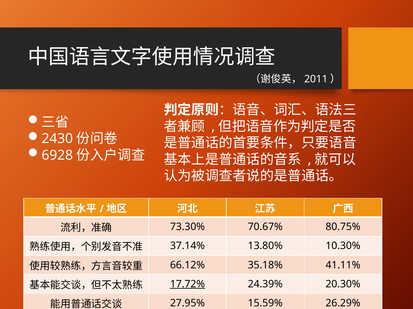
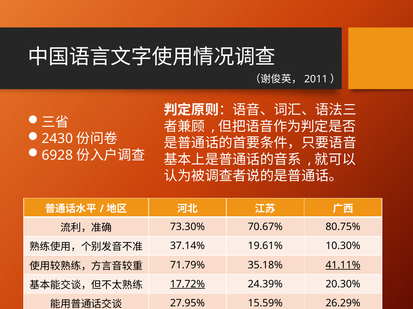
13.80%: 13.80% -> 19.61% (265, 247)
66.12%: 66.12% -> 71.79% (187, 266)
41.11% underline: none -> present (343, 266)
